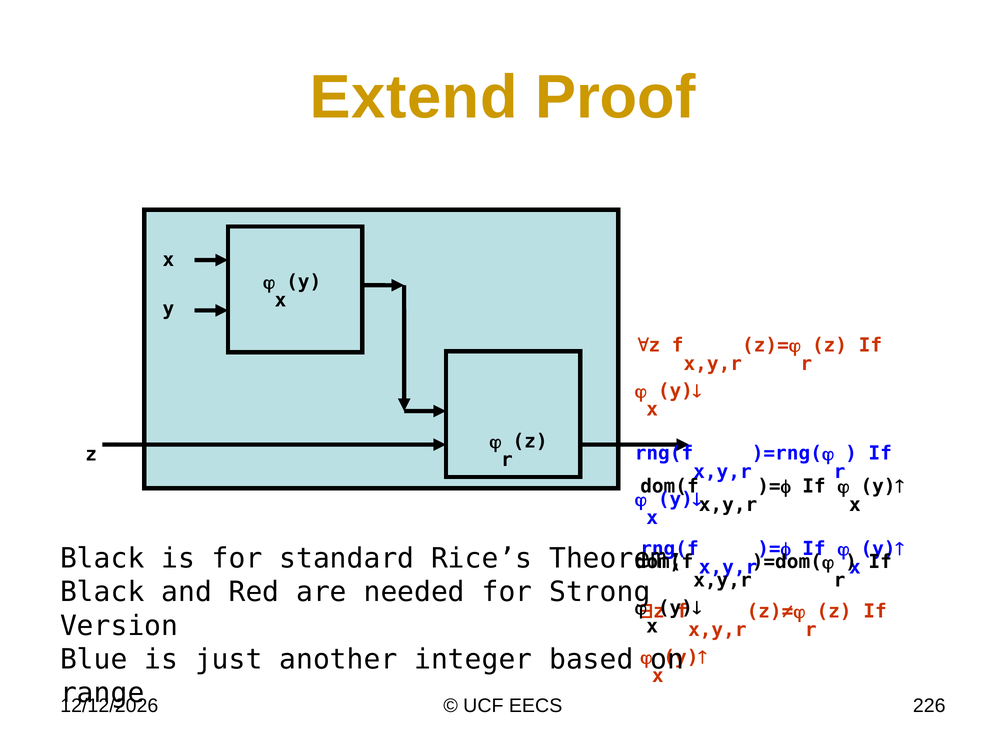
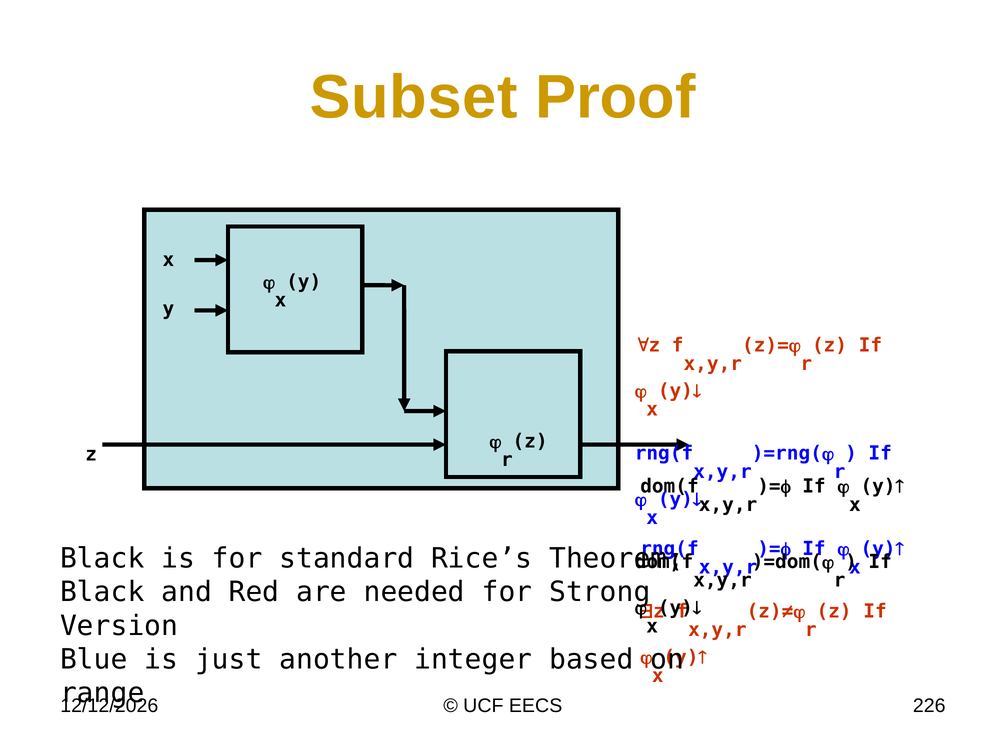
Extend: Extend -> Subset (414, 97)
